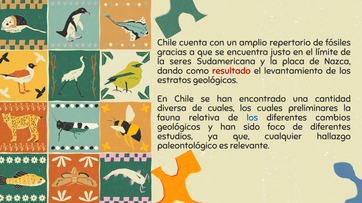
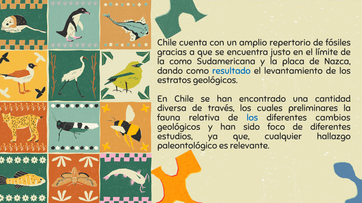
la seres: seres -> como (181, 62)
resultado colour: red -> blue (231, 71)
de cuales: cuales -> través (221, 109)
